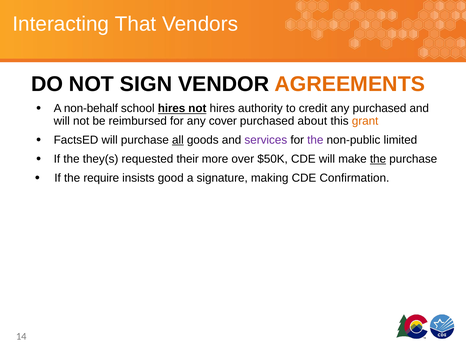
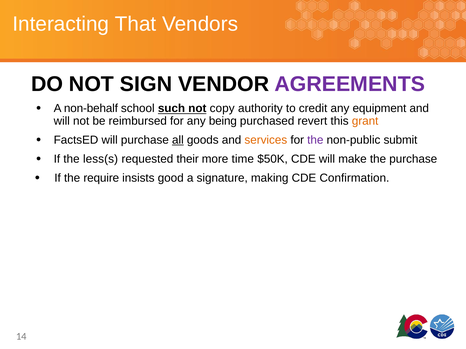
AGREEMENTS colour: orange -> purple (350, 84)
school hires: hires -> such (172, 109)
not hires: hires -> copy (222, 109)
any purchased: purchased -> equipment (379, 109)
cover: cover -> being (223, 121)
about: about -> revert (312, 121)
services colour: purple -> orange (266, 140)
limited: limited -> submit (400, 140)
they(s: they(s -> less(s (101, 159)
over: over -> time (243, 159)
the underline: present -> none (378, 159)
